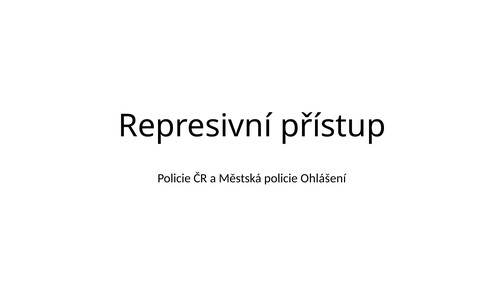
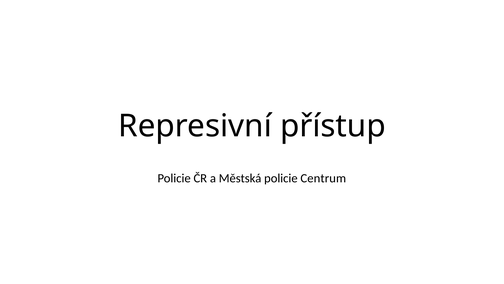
Ohlášení: Ohlášení -> Centrum (323, 178)
